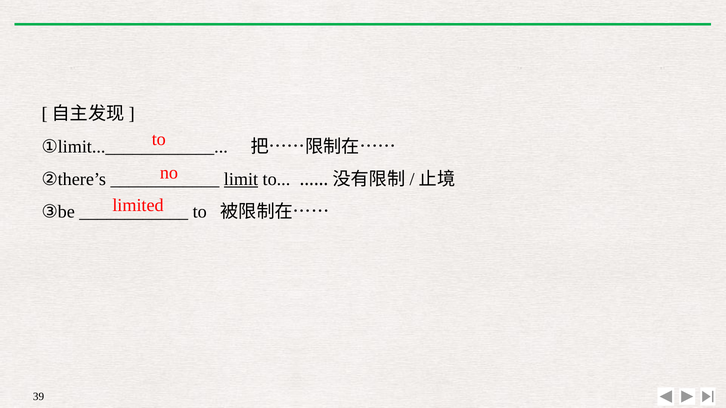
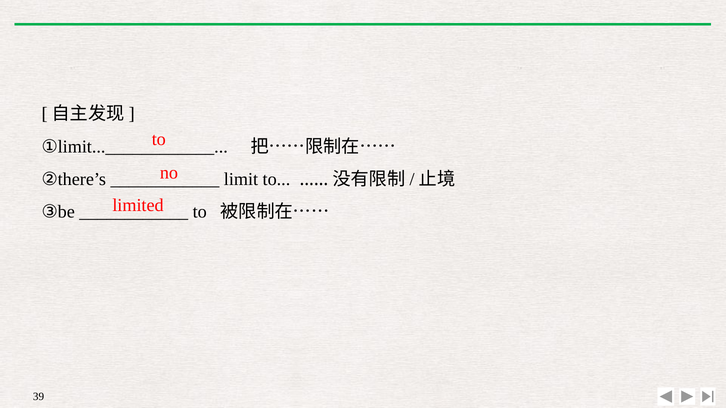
limit underline: present -> none (241, 179)
